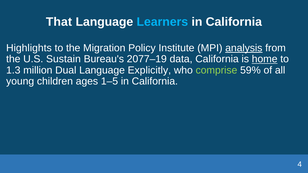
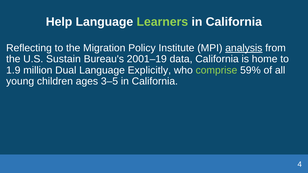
That: That -> Help (59, 22)
Learners colour: light blue -> light green (162, 22)
Highlights: Highlights -> Reflecting (29, 48)
2077–19: 2077–19 -> 2001–19 (147, 59)
home underline: present -> none (265, 59)
1.3: 1.3 -> 1.9 (13, 70)
1–5: 1–5 -> 3–5 (109, 81)
